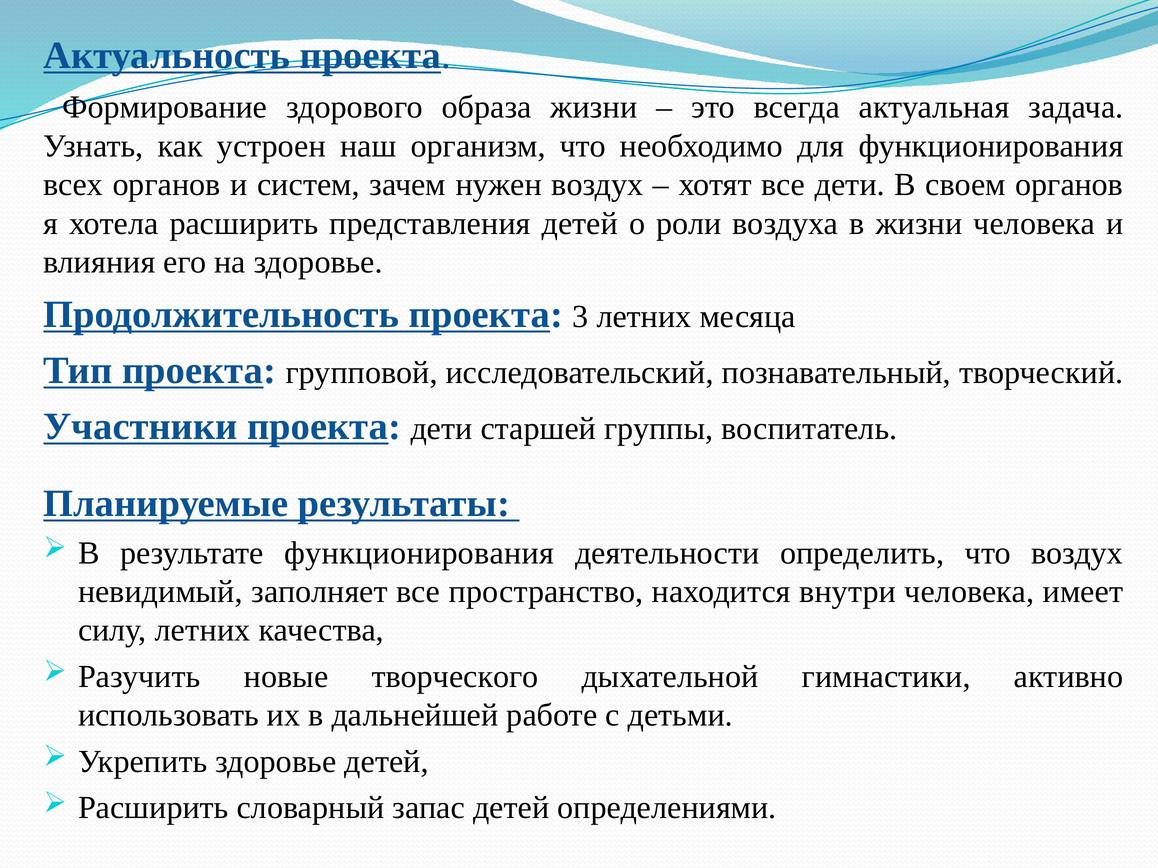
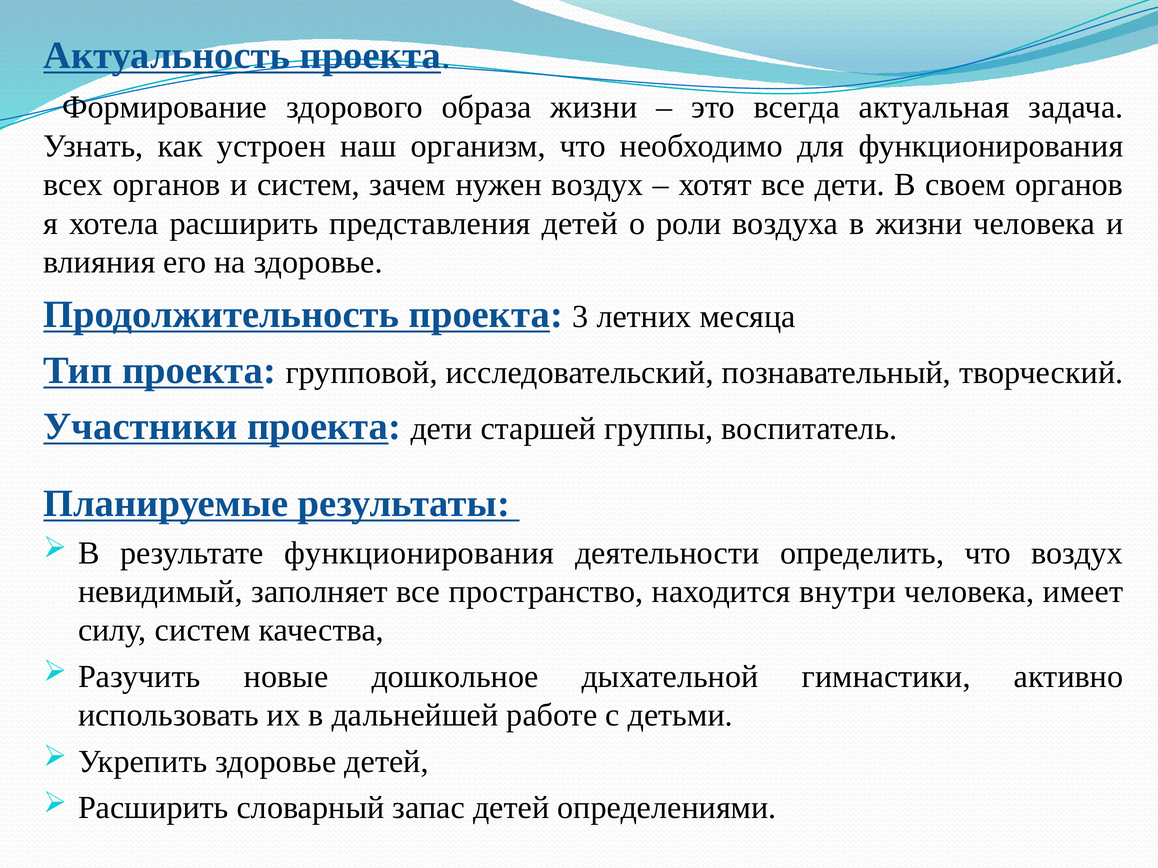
силу летних: летних -> систем (203, 631)
творческого: творческого -> дошкольное (455, 677)
